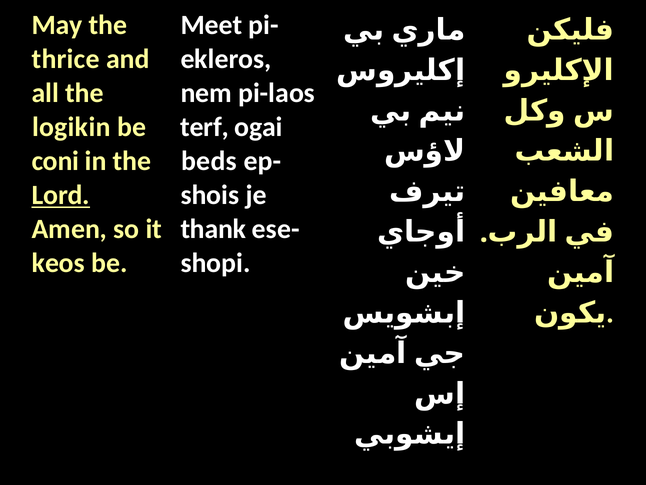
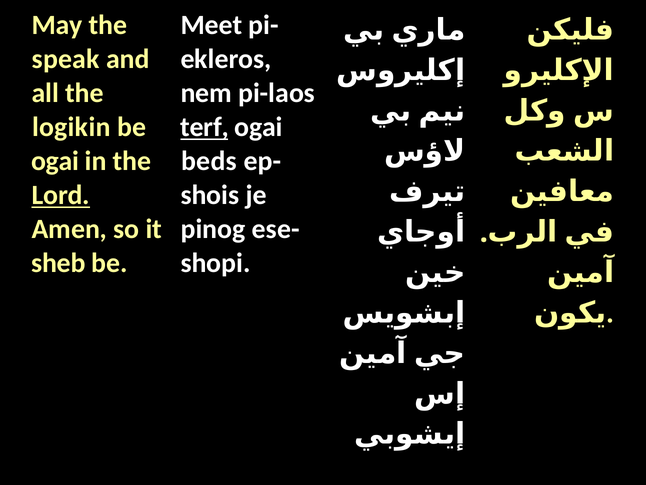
thrice: thrice -> speak (66, 59)
terf underline: none -> present (205, 127)
coni: coni -> ogai (55, 161)
thank: thank -> pinog (213, 229)
keos: keos -> sheb (58, 263)
